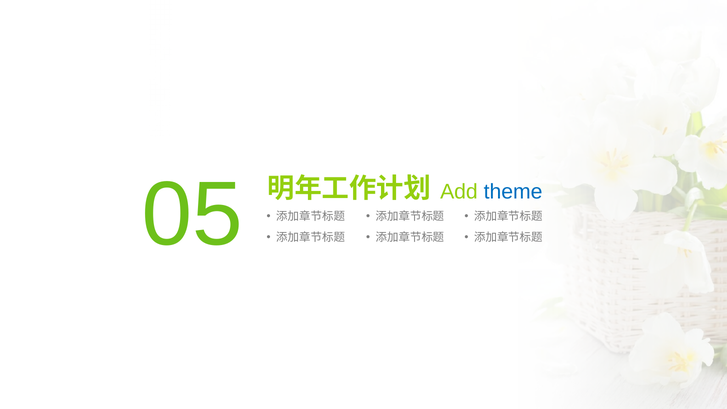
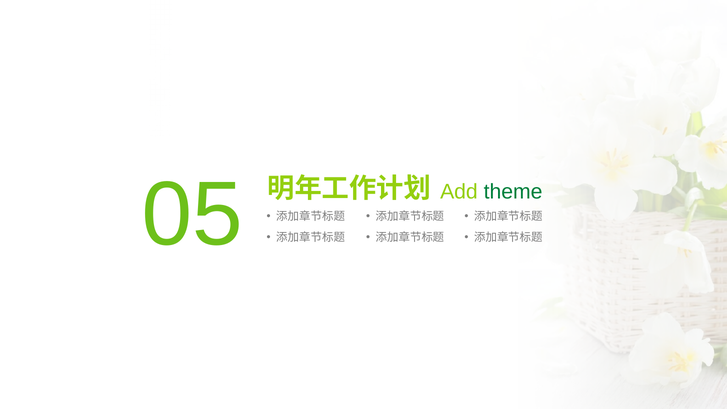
theme colour: blue -> green (513, 192)
